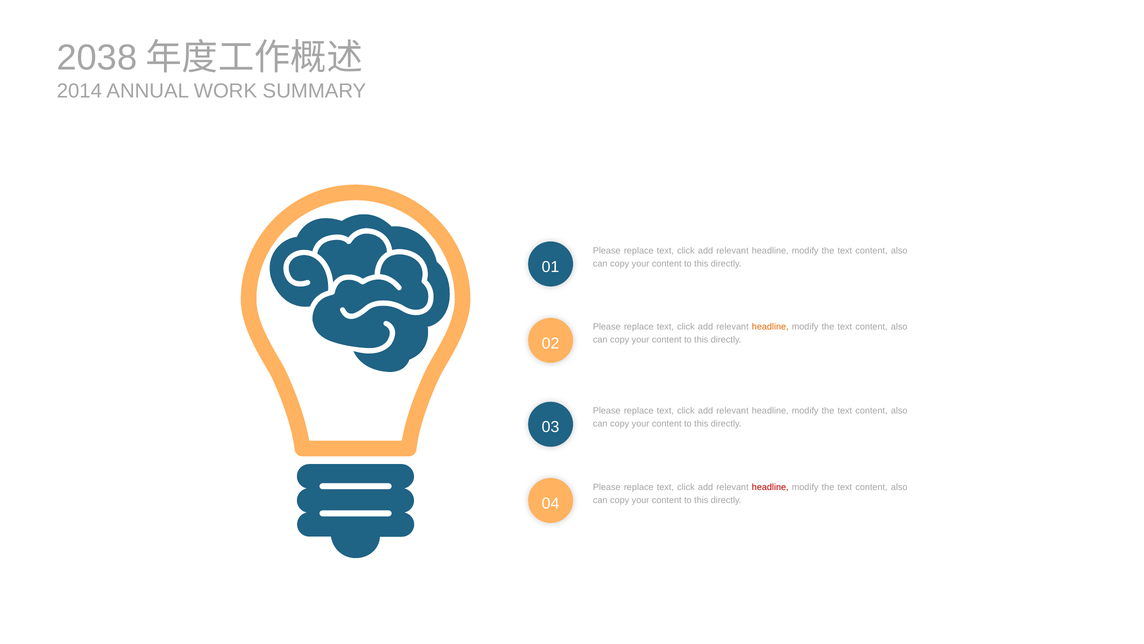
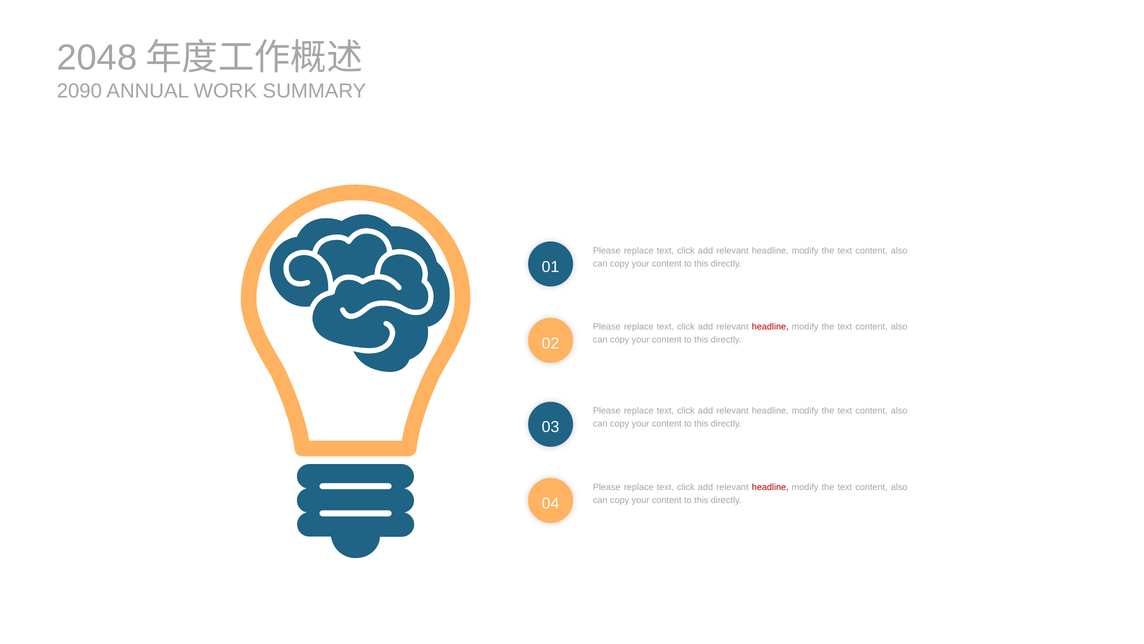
2038: 2038 -> 2048 (97, 58)
2014: 2014 -> 2090 (79, 91)
headline colour: orange -> red (770, 327)
